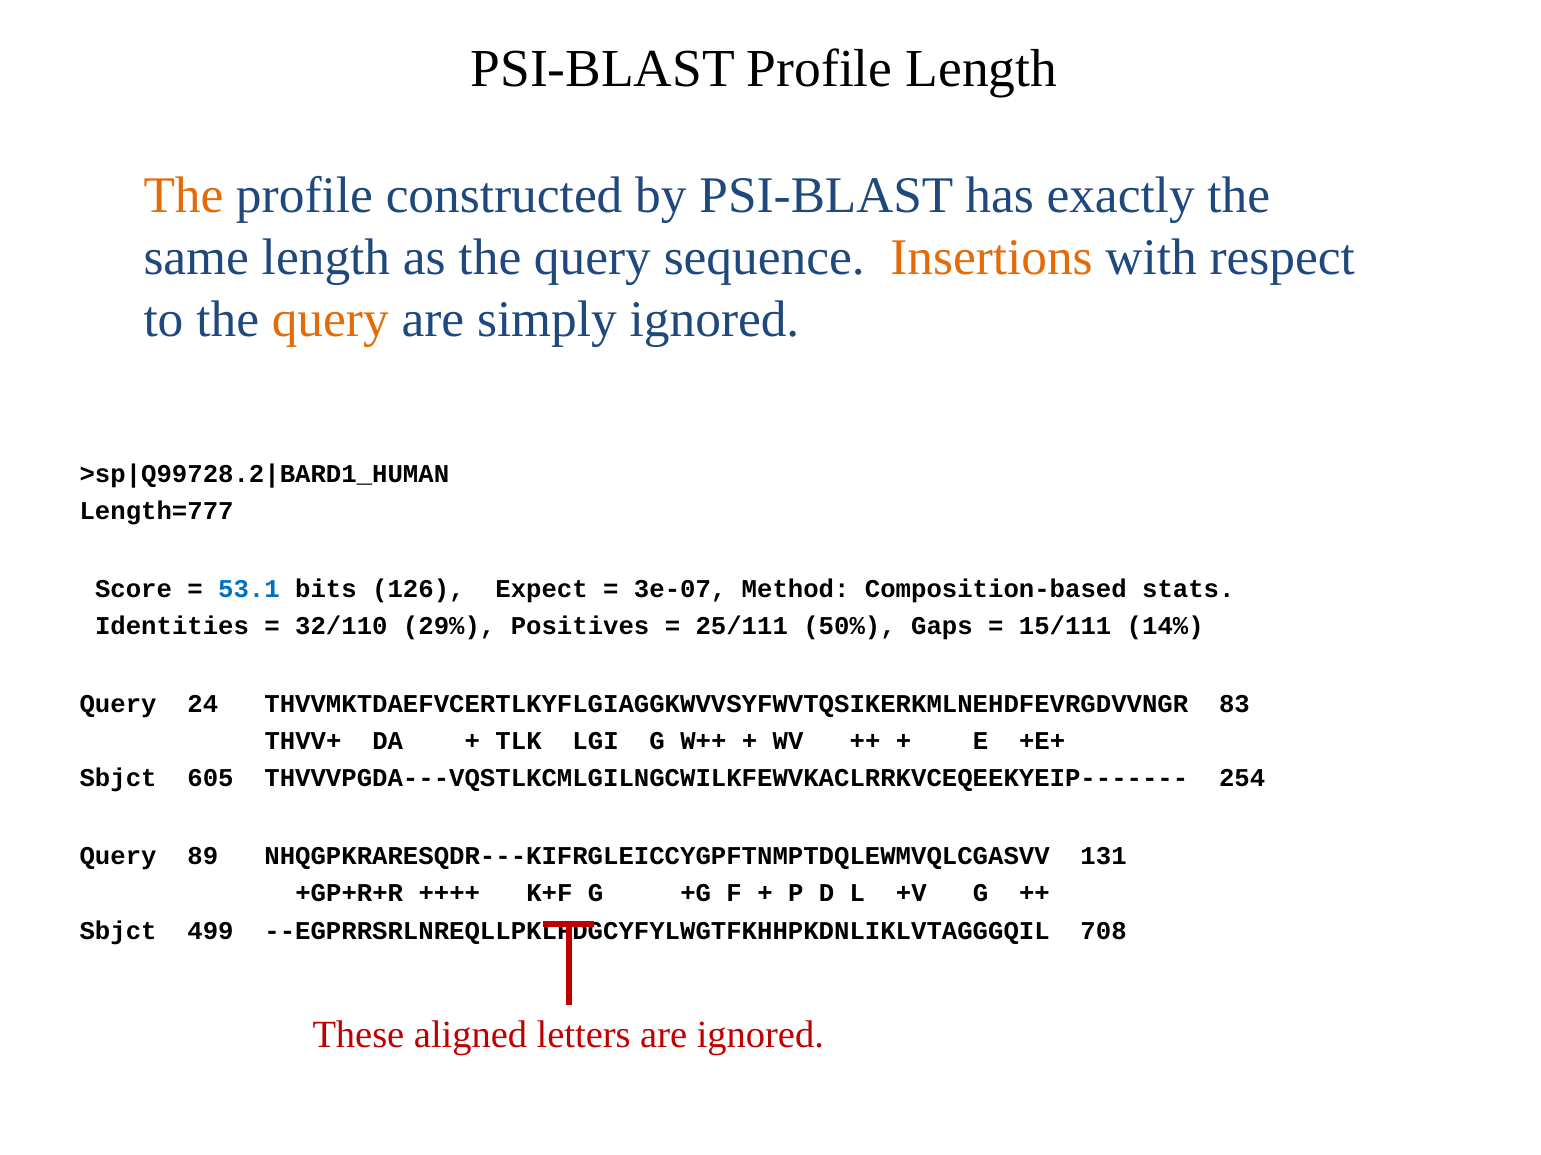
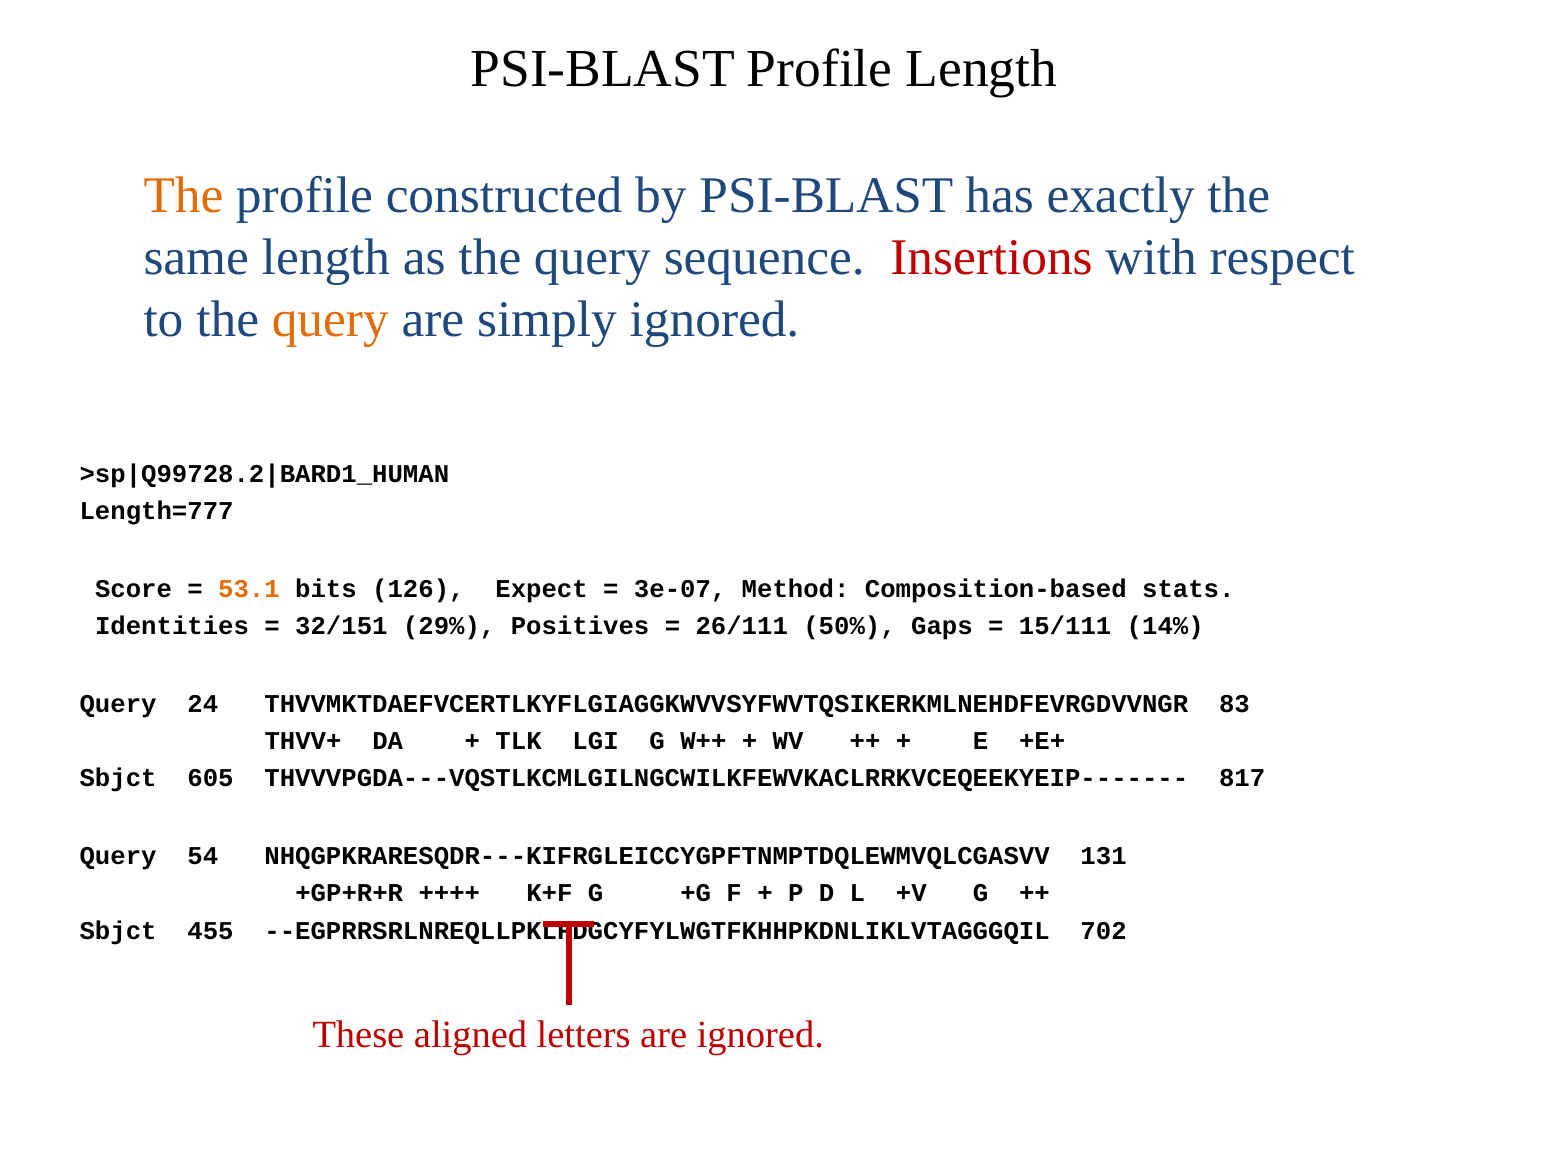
Insertions colour: orange -> red (992, 258)
53.1 colour: blue -> orange (249, 589)
32/110: 32/110 -> 32/151 (341, 627)
25/111: 25/111 -> 26/111 (742, 627)
254: 254 -> 817 (1242, 779)
89: 89 -> 54 (203, 857)
499: 499 -> 455 (210, 931)
708: 708 -> 702 (1104, 931)
